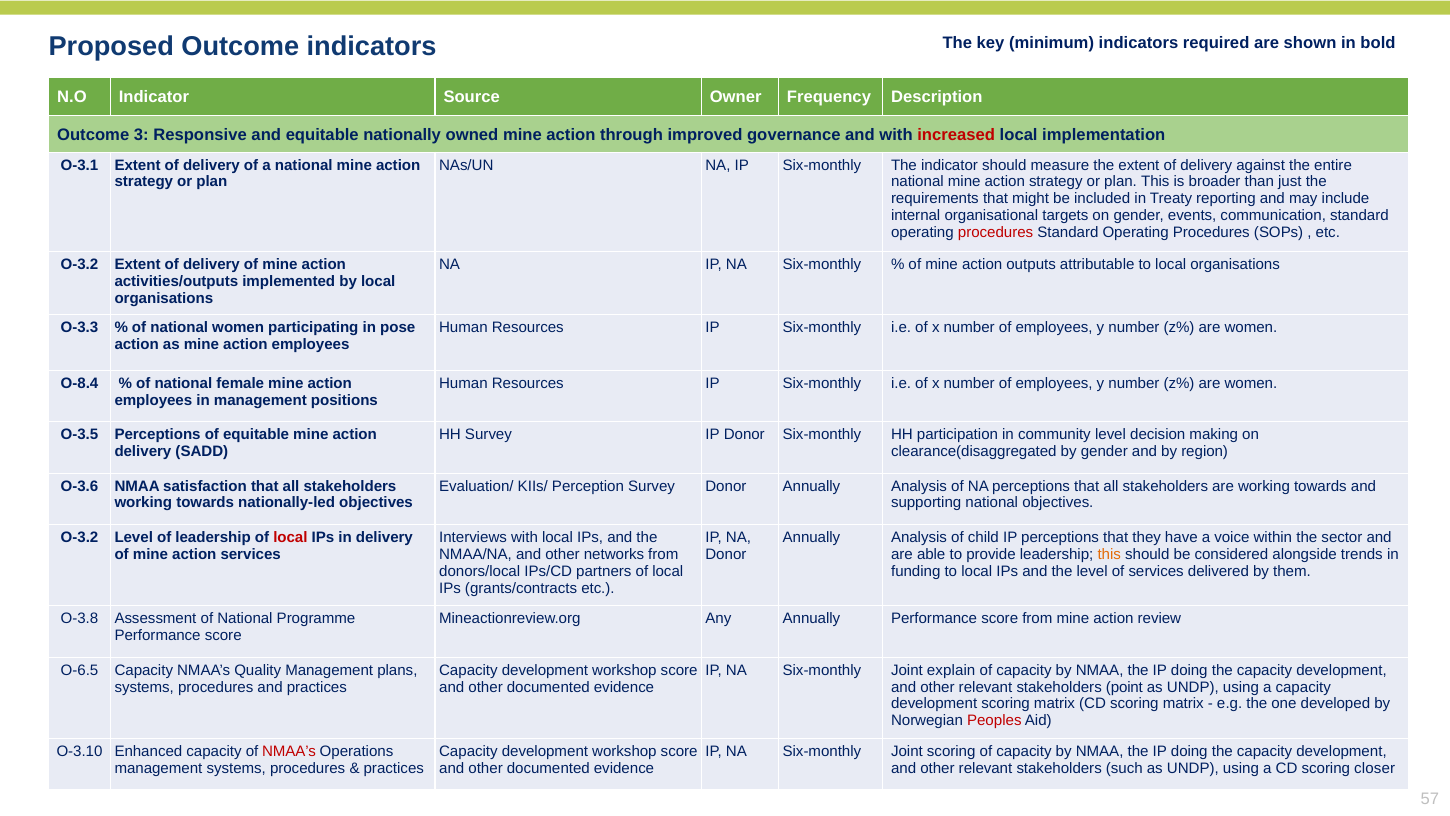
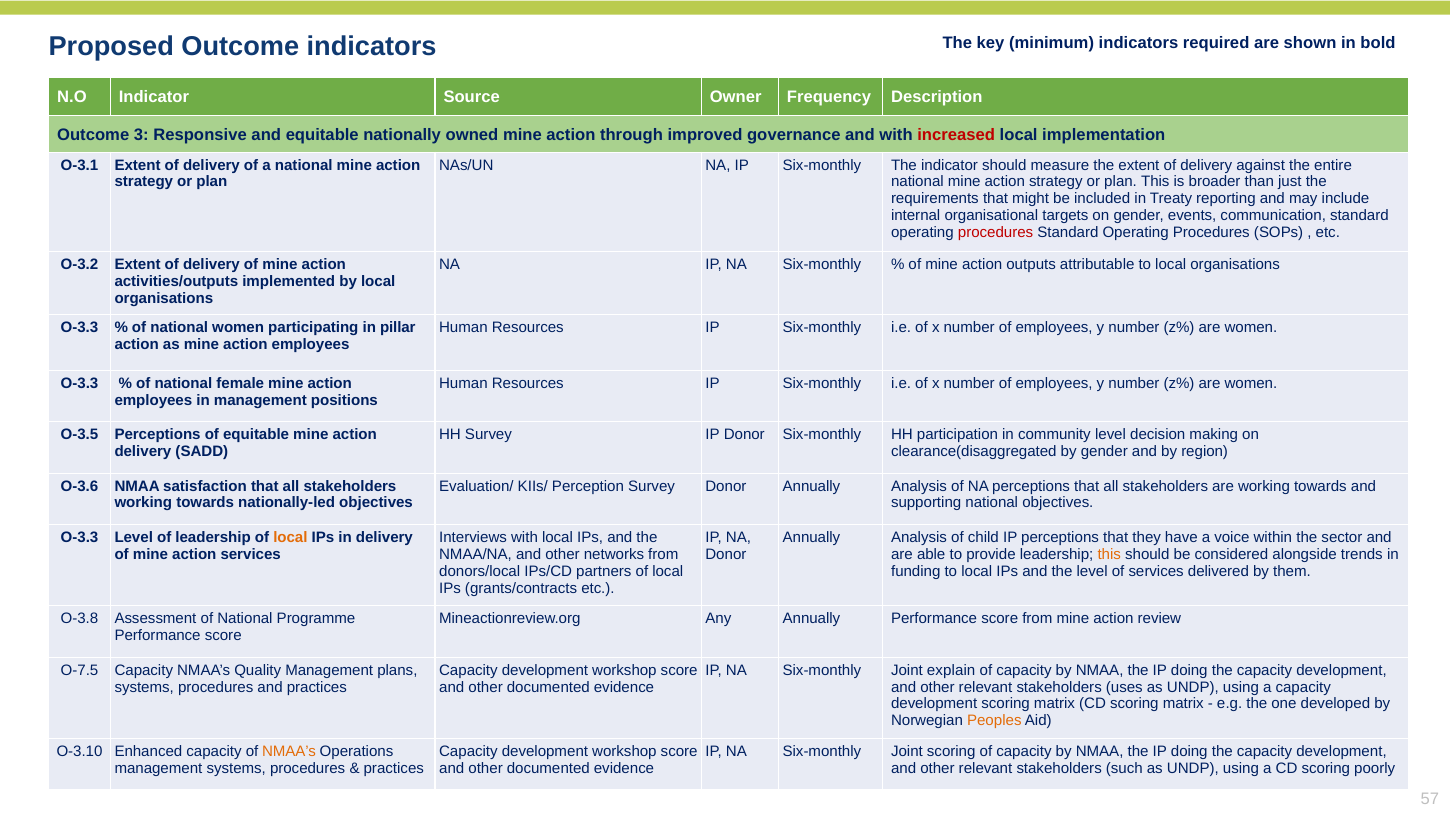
pose: pose -> pillar (398, 327)
O-8.4: O-8.4 -> O-3.3 (80, 383)
O-3.2: O-3.2 -> O-3.3 (80, 537)
local colour: red -> orange (290, 537)
O-6.5: O-6.5 -> O-7.5 (80, 670)
point: point -> uses (1124, 687)
Peoples colour: red -> orange (994, 720)
NMAA’s colour: red -> orange (289, 751)
closer: closer -> poorly (1375, 768)
